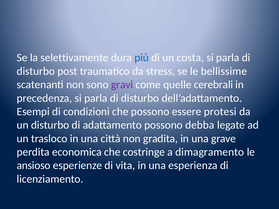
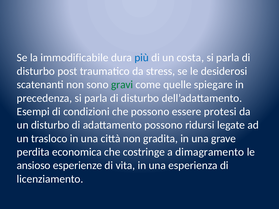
selettivamente: selettivamente -> immodificabile (74, 58)
bellissime: bellissime -> desiderosi (224, 71)
gravi colour: purple -> green (122, 85)
cerebrali: cerebrali -> spiegare (213, 85)
debba: debba -> ridursi (200, 125)
